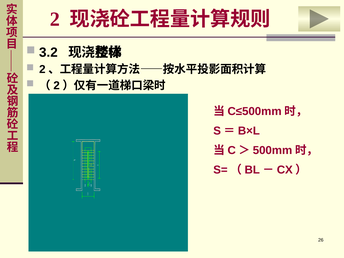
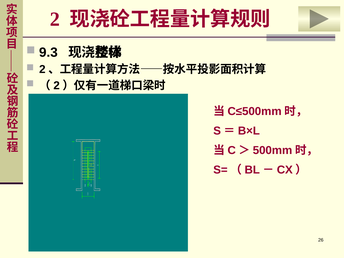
3.2: 3.2 -> 9.3 (48, 52)
